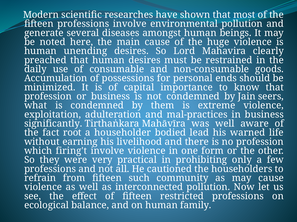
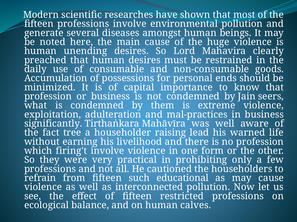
root: root -> tree (72, 133)
bodied: bodied -> raising (170, 133)
community: community -> educational (183, 179)
family: family -> calves (196, 206)
